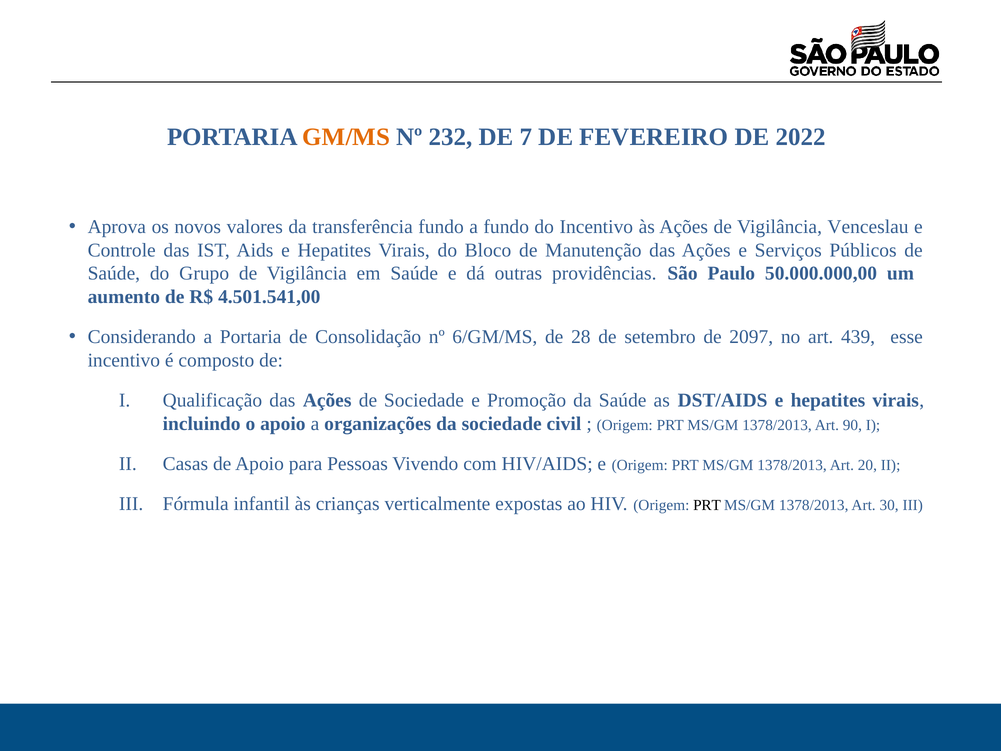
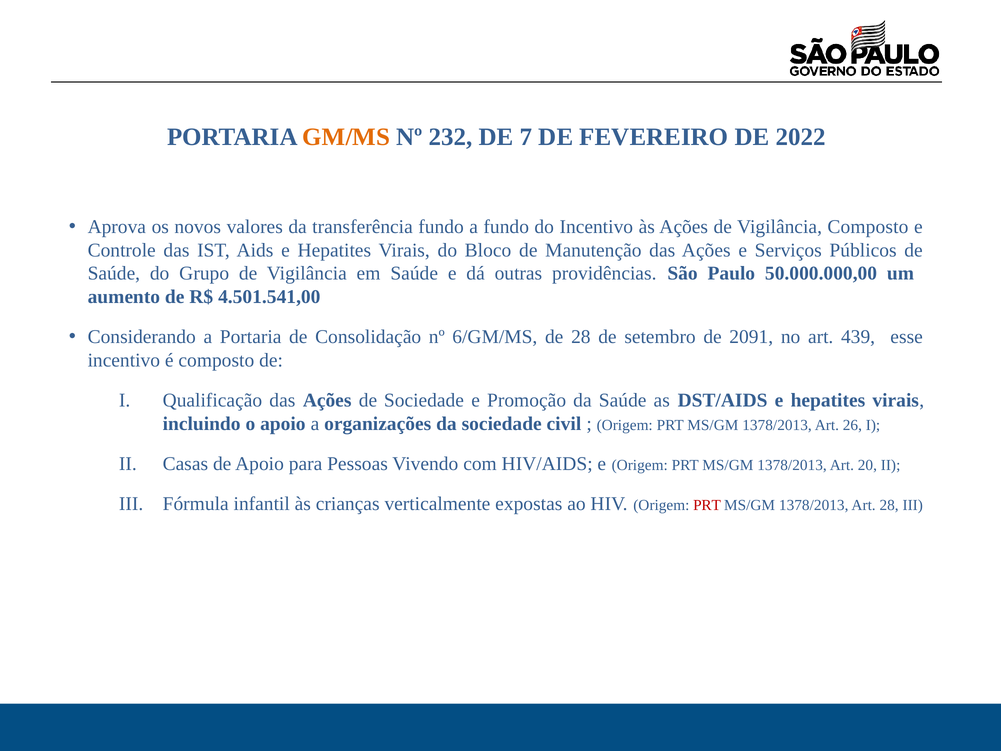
Vigilância Venceslau: Venceslau -> Composto (868, 227)
2097: 2097 -> 2091 (751, 337)
90: 90 -> 26 (852, 425)
PRT colour: black -> red (707, 505)
Art 30: 30 -> 28 (889, 505)
